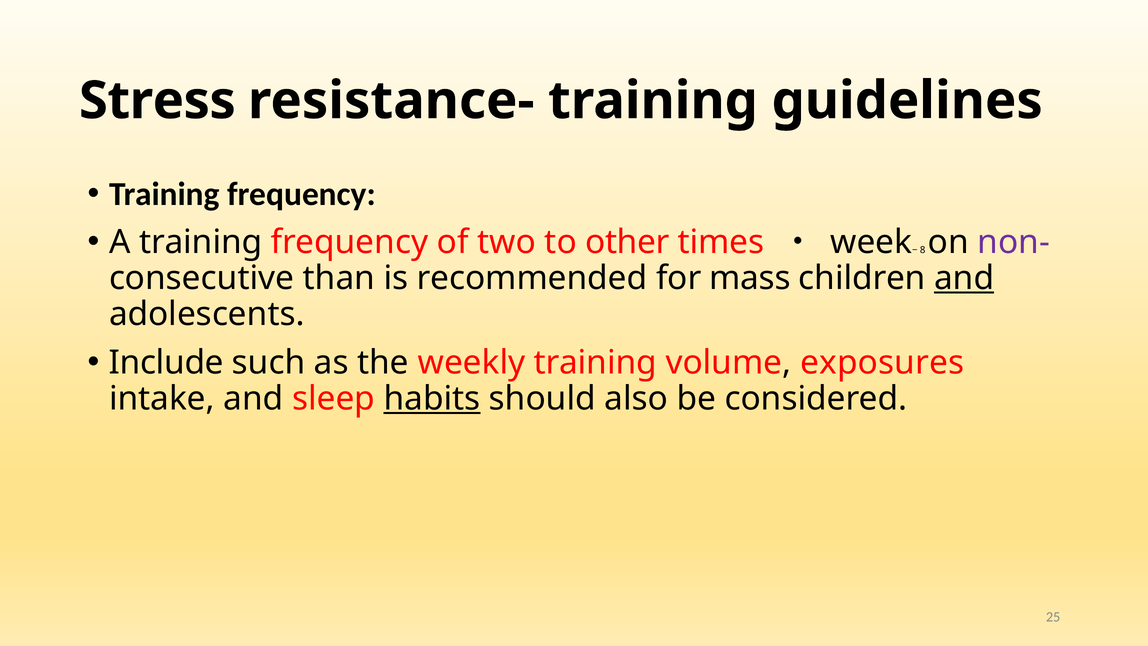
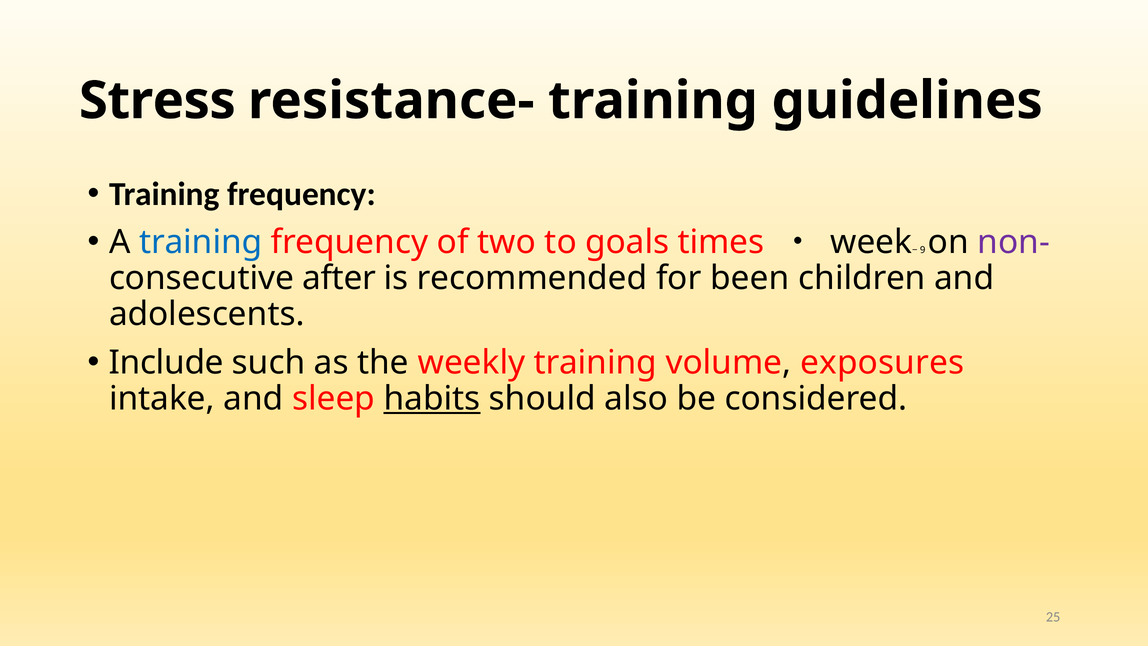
training colour: black -> blue (201, 242)
other: other -> goals (627, 242)
8: 8 -> 9 (923, 250)
than: than -> after (339, 278)
mass: mass -> been (750, 278)
and underline: present -> none (964, 278)
